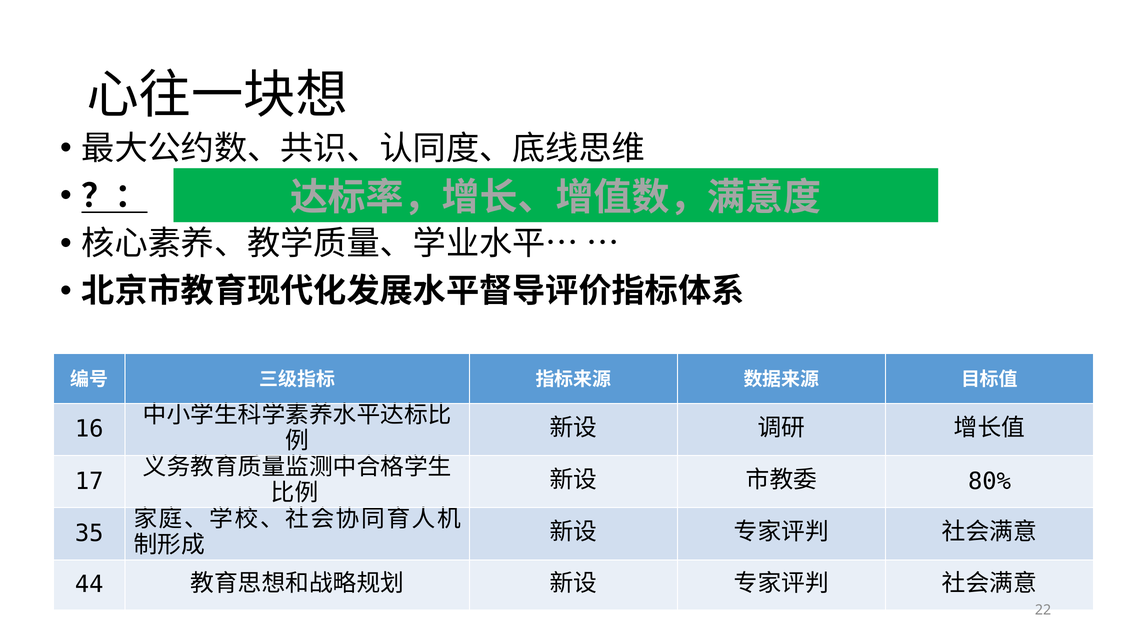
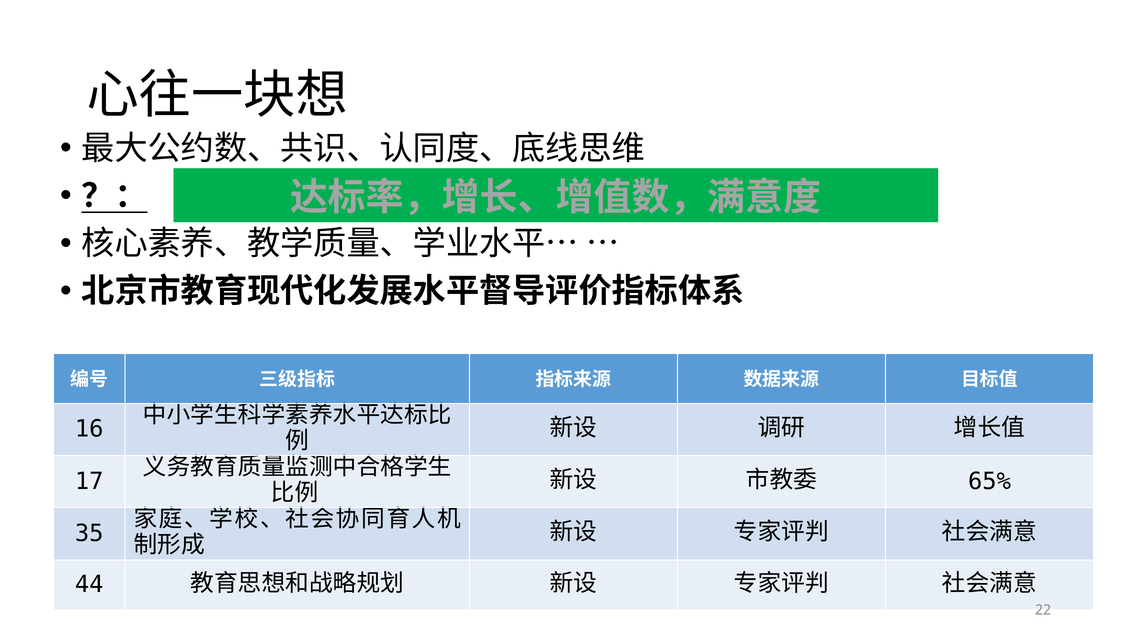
80%: 80% -> 65% (989, 481)
